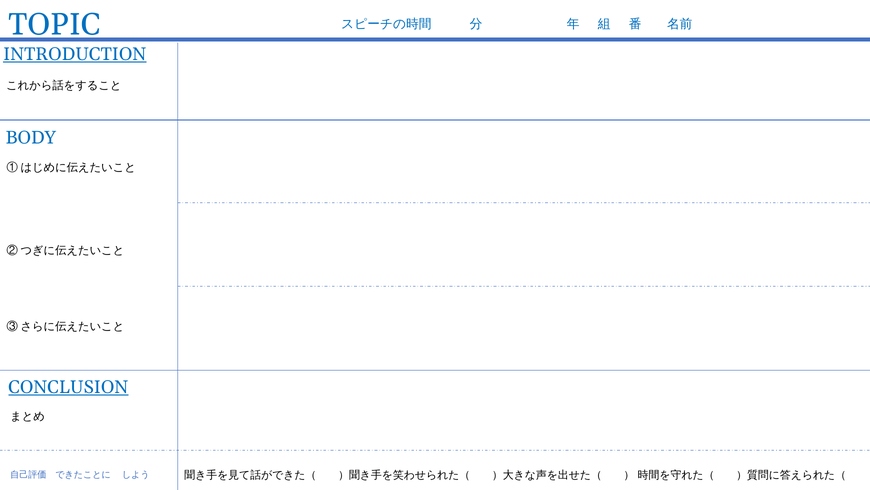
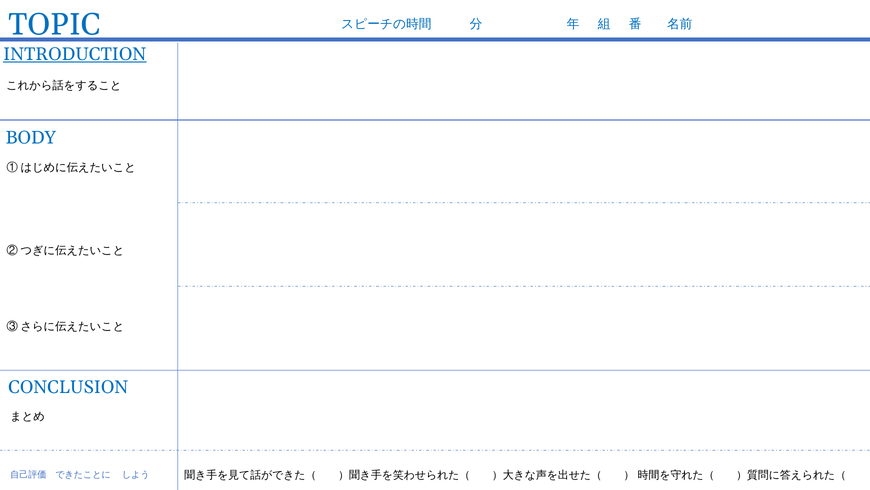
CONCLUSION underline: present -> none (68, 387)
